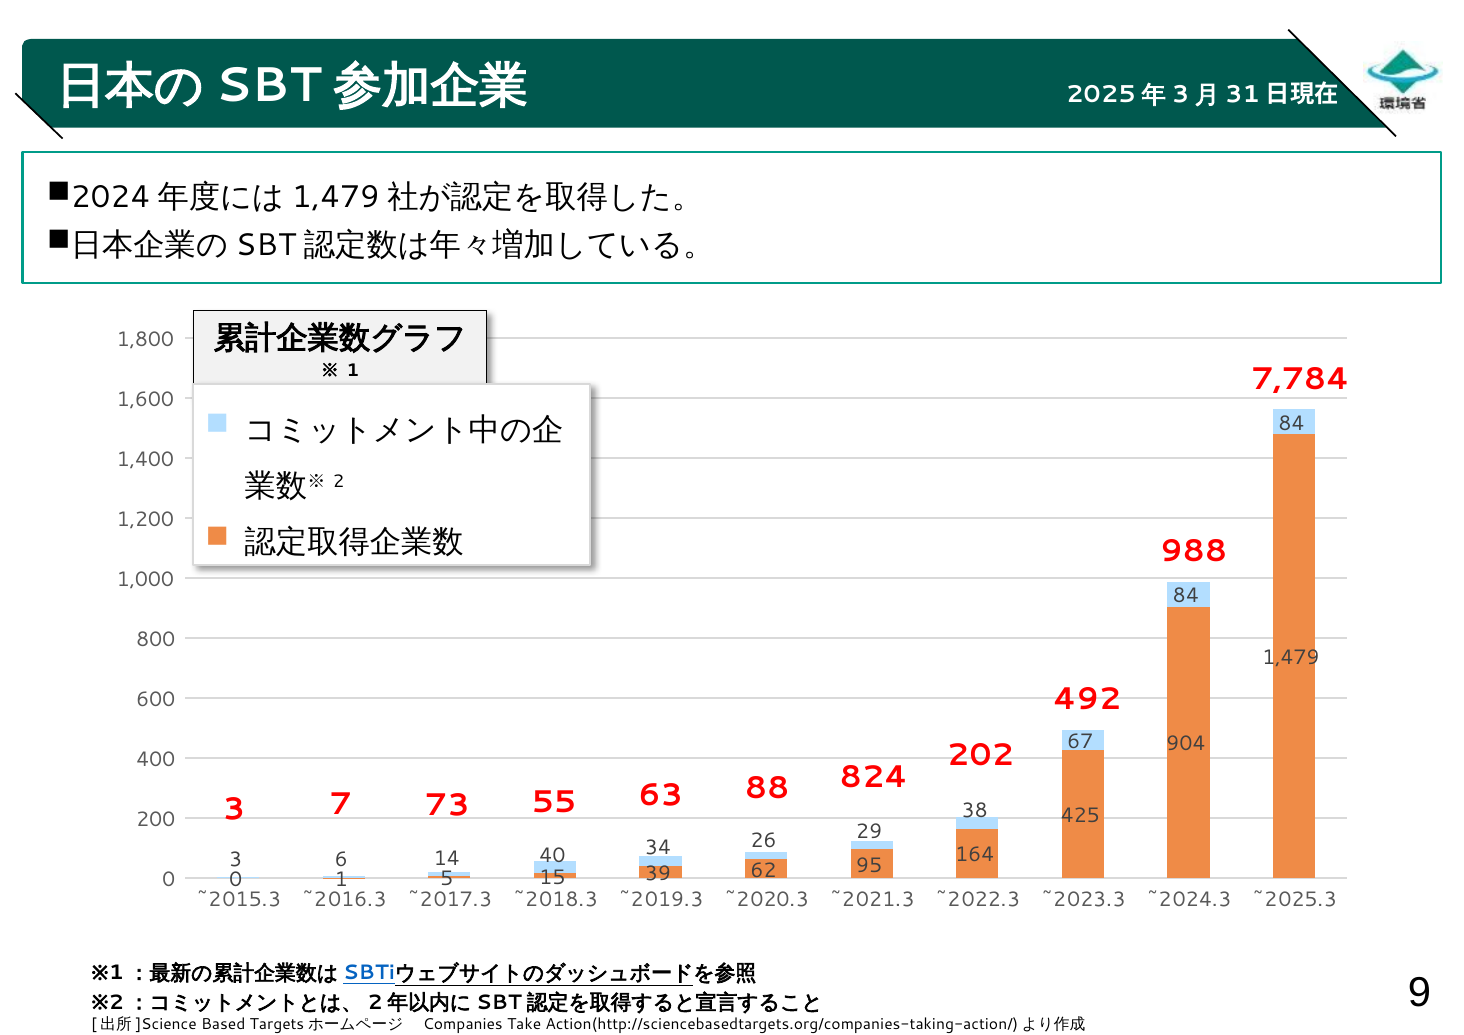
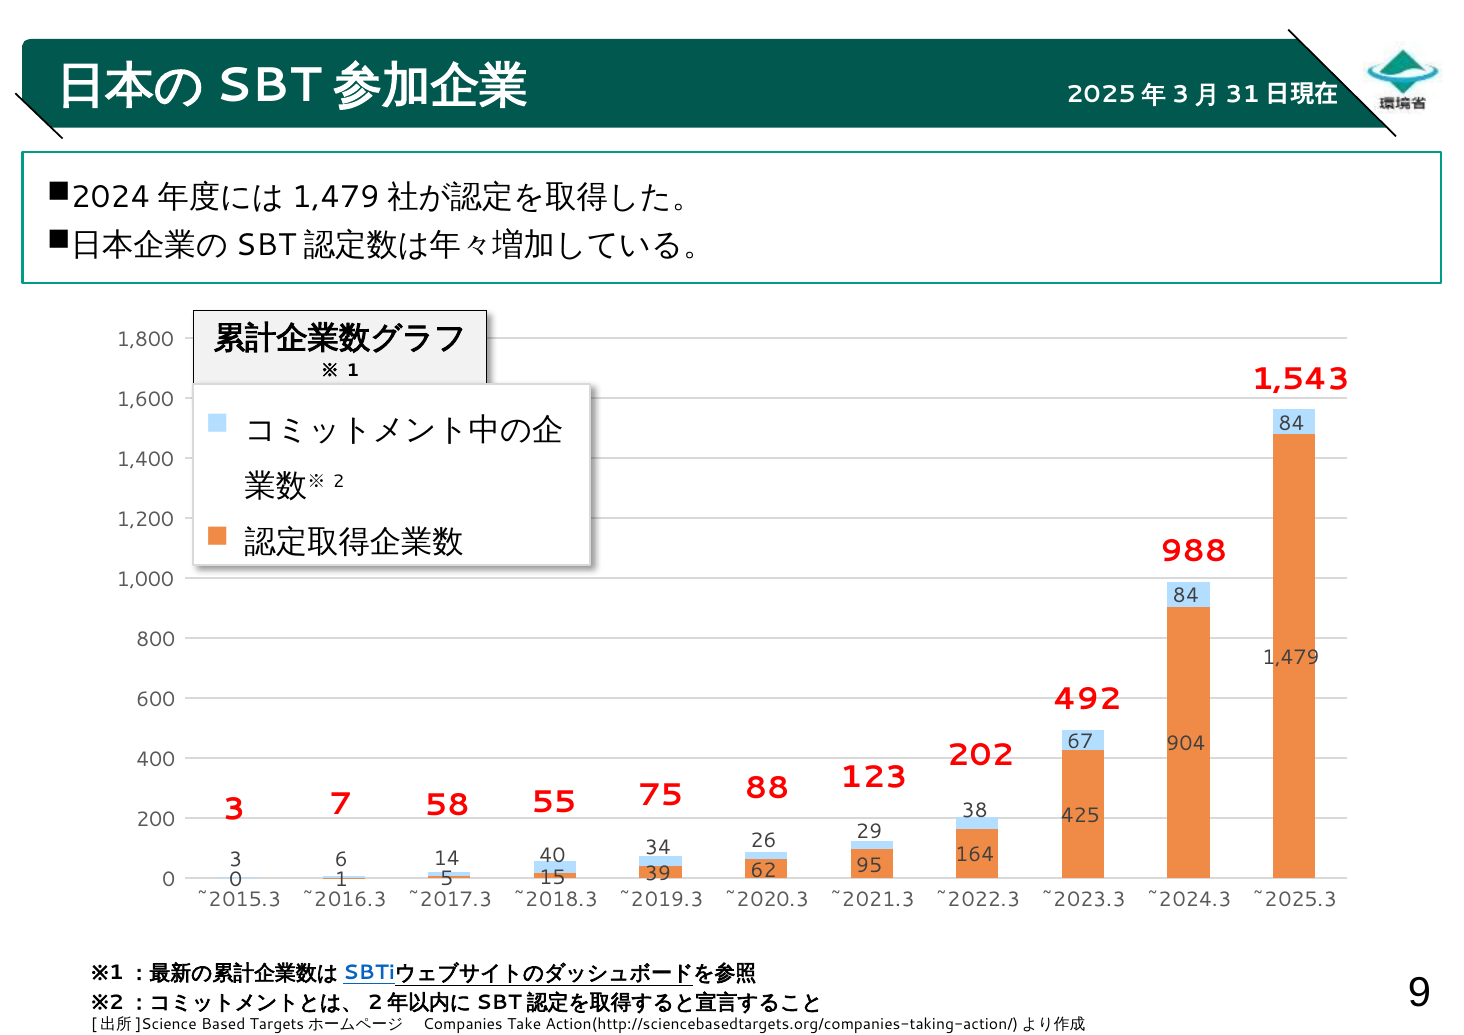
7,784: 7,784 -> 1,543 (1301, 379)
73: 73 -> 58 (447, 805)
63: 63 -> 75 (661, 795)
824: 824 -> 123 (874, 777)
